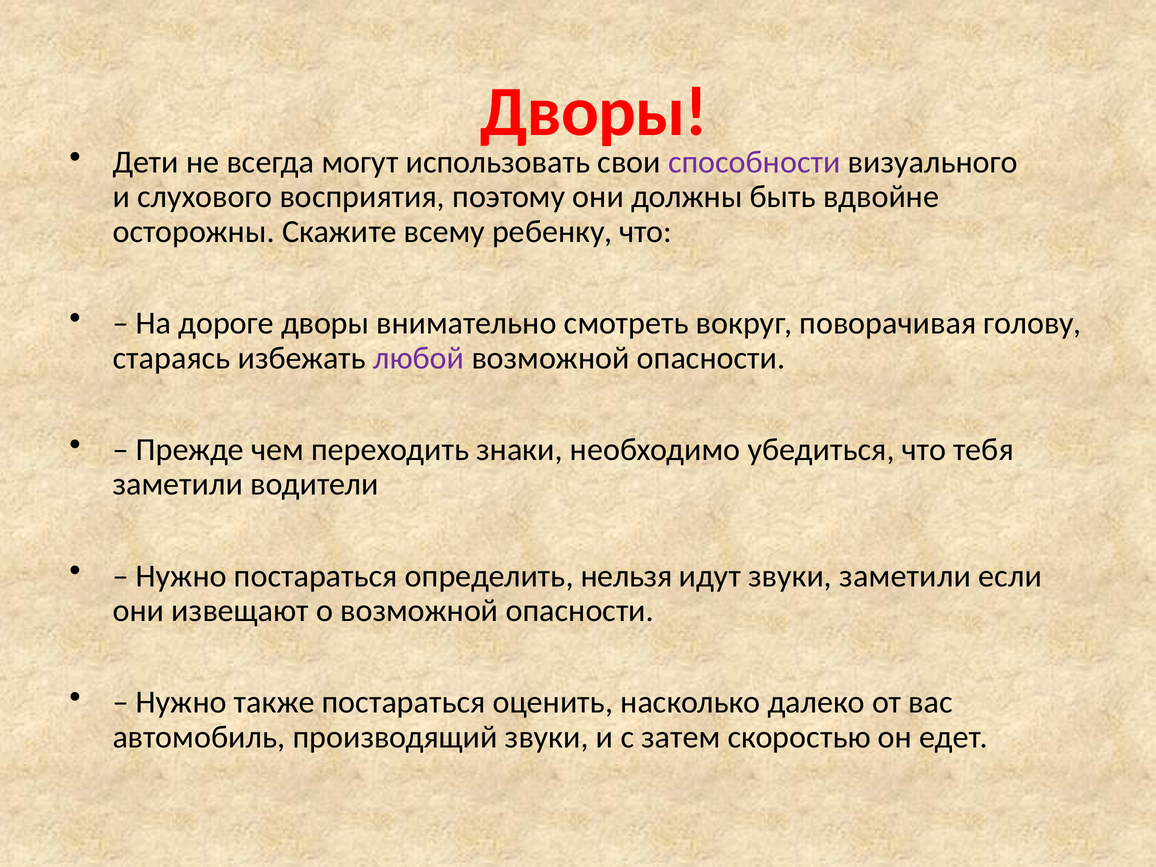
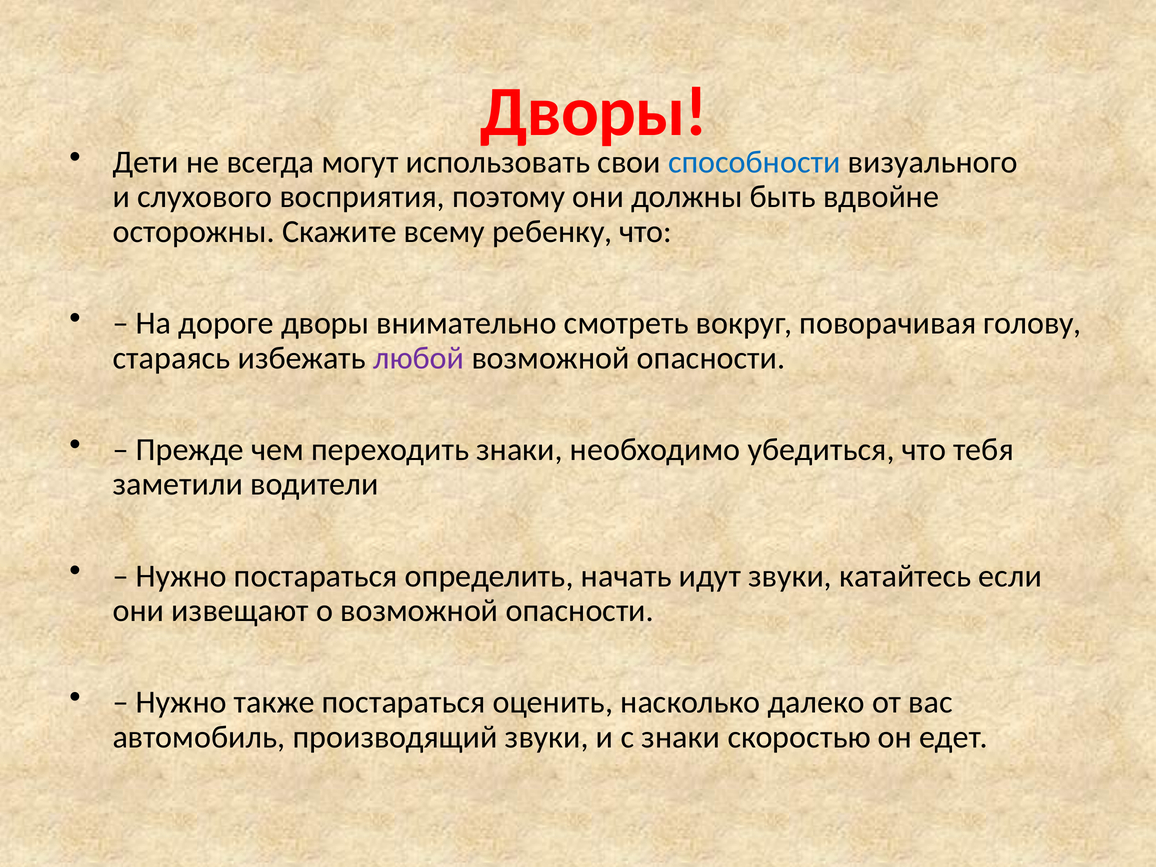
способности colour: purple -> blue (754, 162)
нельзя: нельзя -> начать (626, 576)
звуки заметили: заметили -> катайтесь (905, 576)
с затем: затем -> знаки (681, 737)
